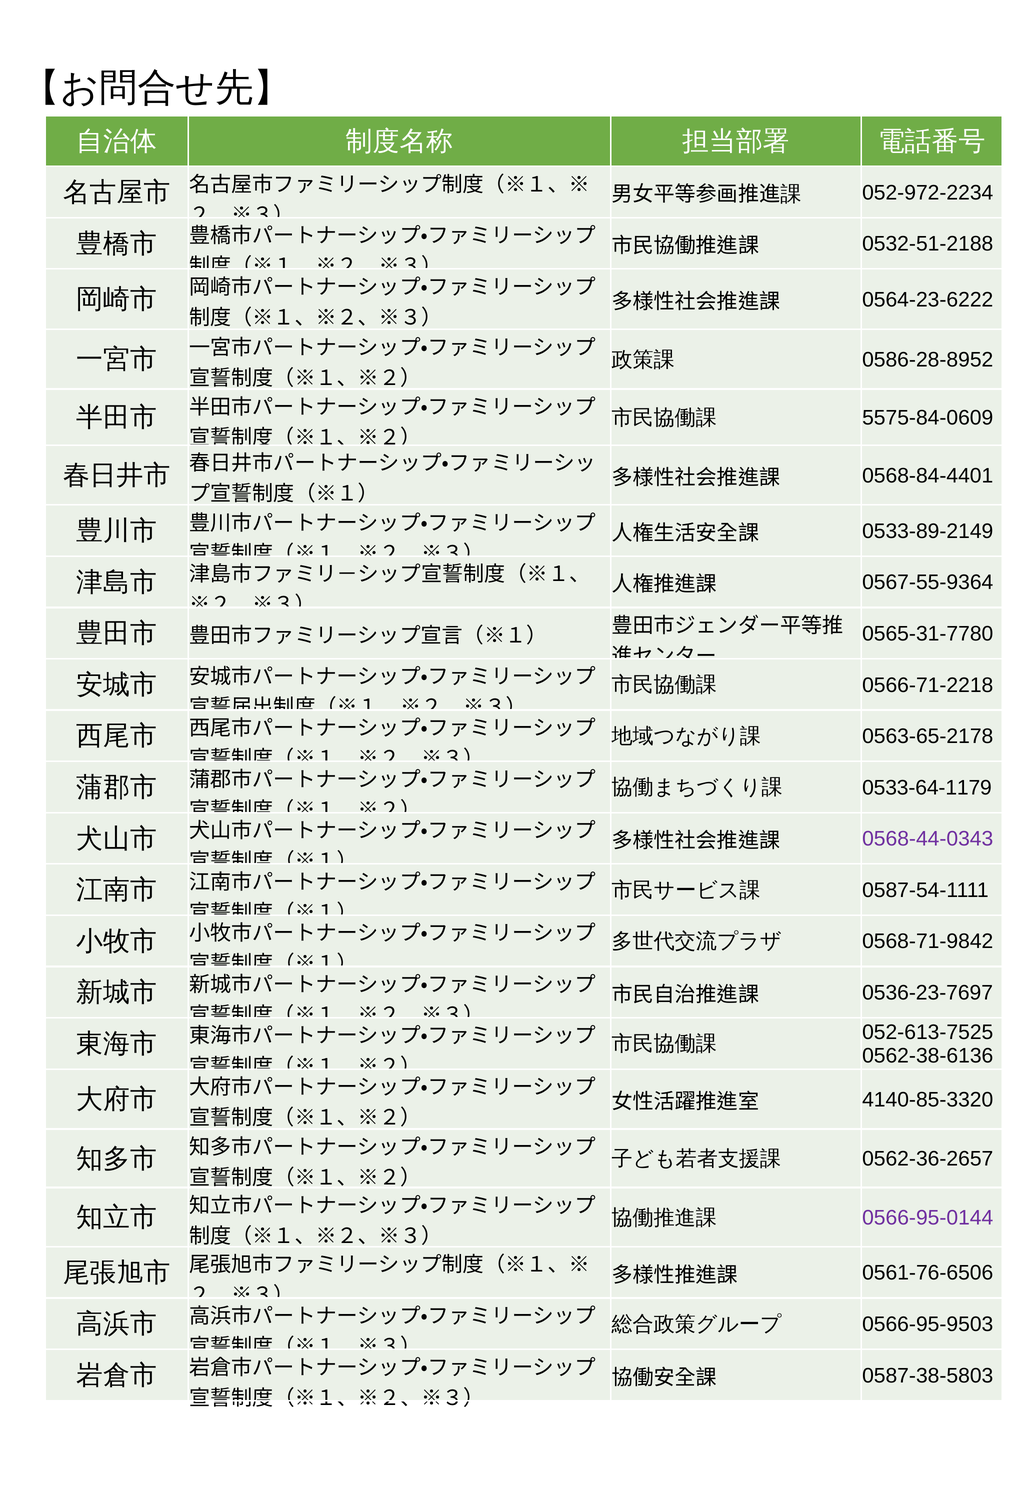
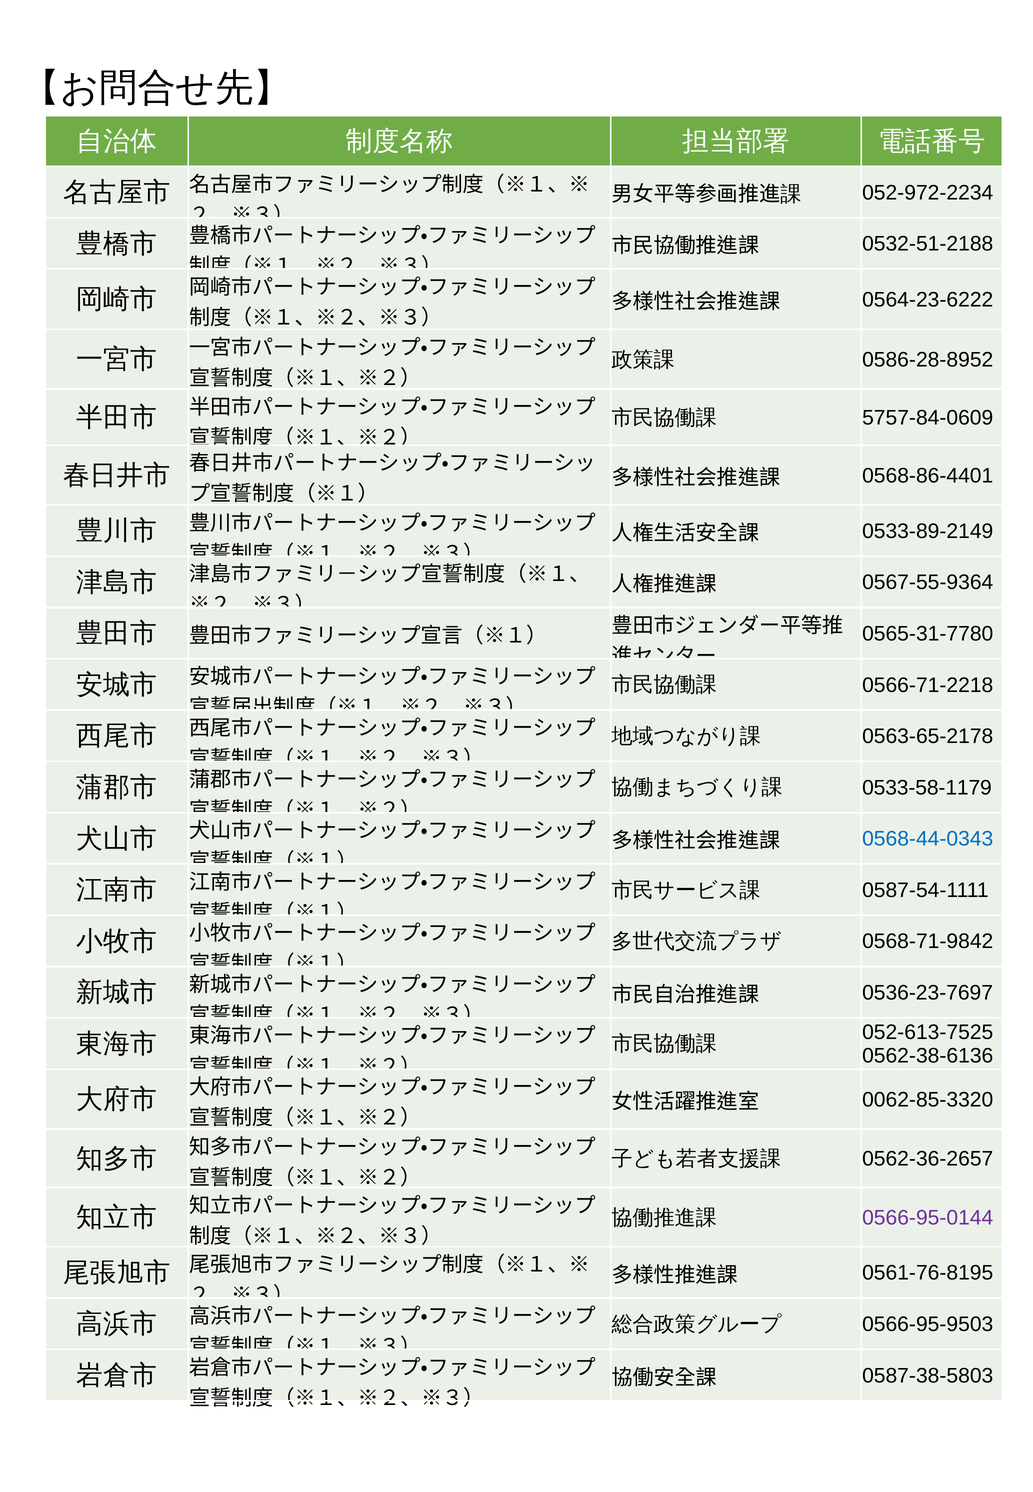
5575‐84‐0609: 5575‐84‐0609 -> 5757‐84‐0609 (928, 418)
0568‐84‐4401: 0568‐84‐4401 -> 0568‐86‐4401 (928, 476)
0533‐64‐1179: 0533‐64‐1179 -> 0533‐58‐1179 (927, 788)
0568-44-0343 colour: purple -> blue (928, 839)
4140‐85‐3320: 4140‐85‐3320 -> 0062‐85‐3320 (928, 1100)
0561‐76‐6506: 0561‐76‐6506 -> 0561‐76‐8195 (928, 1273)
